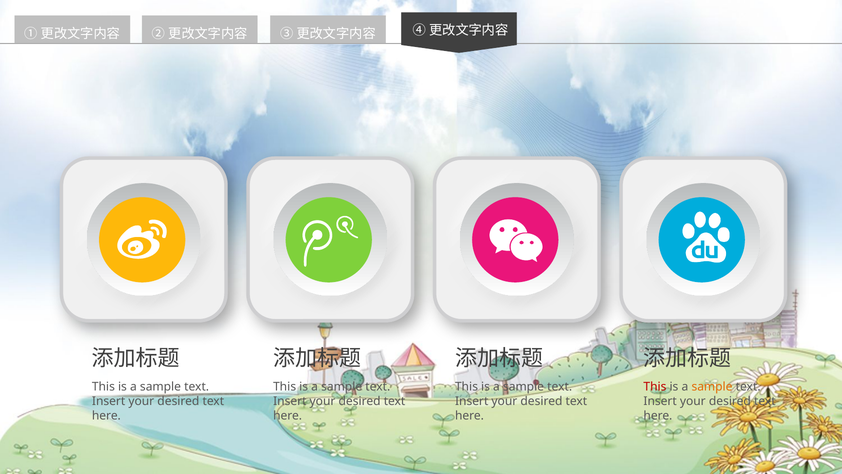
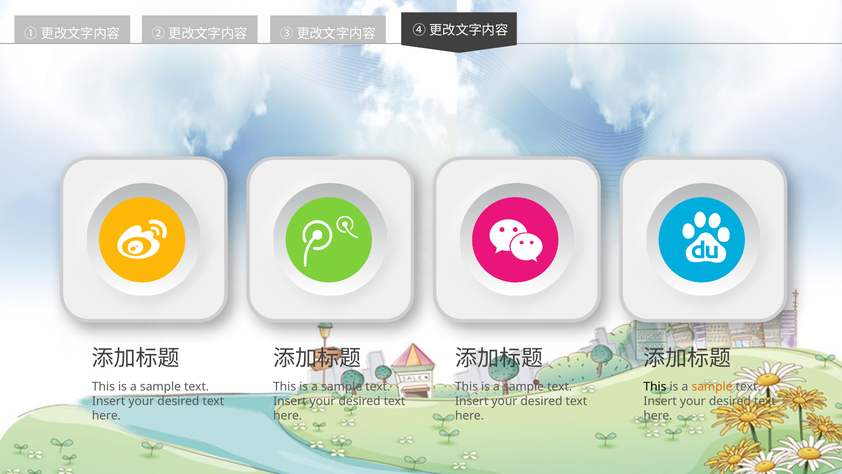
This colour: red -> black (655, 386)
